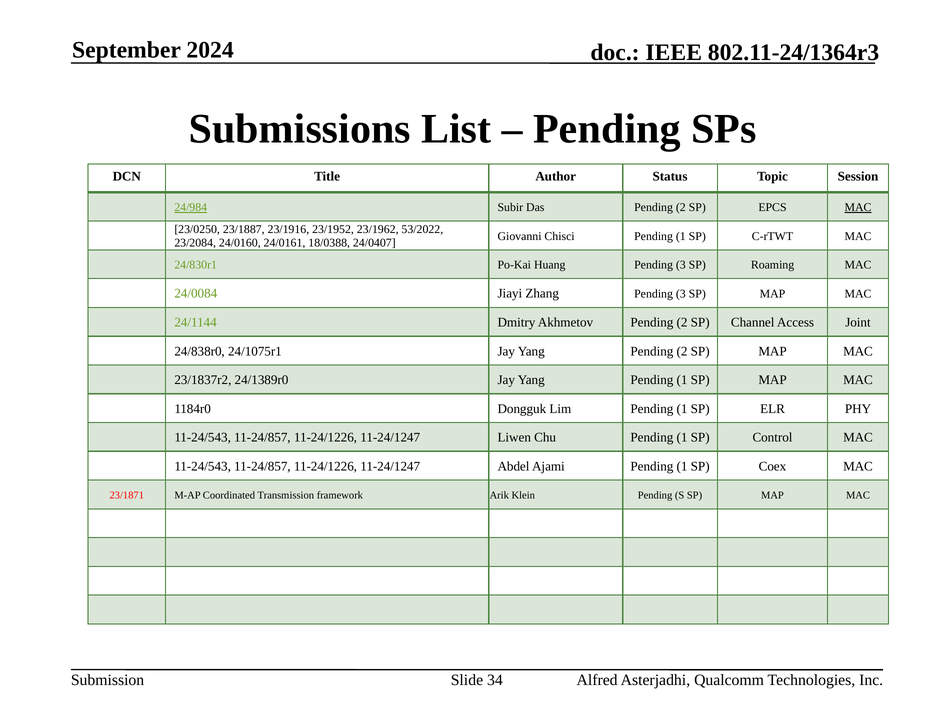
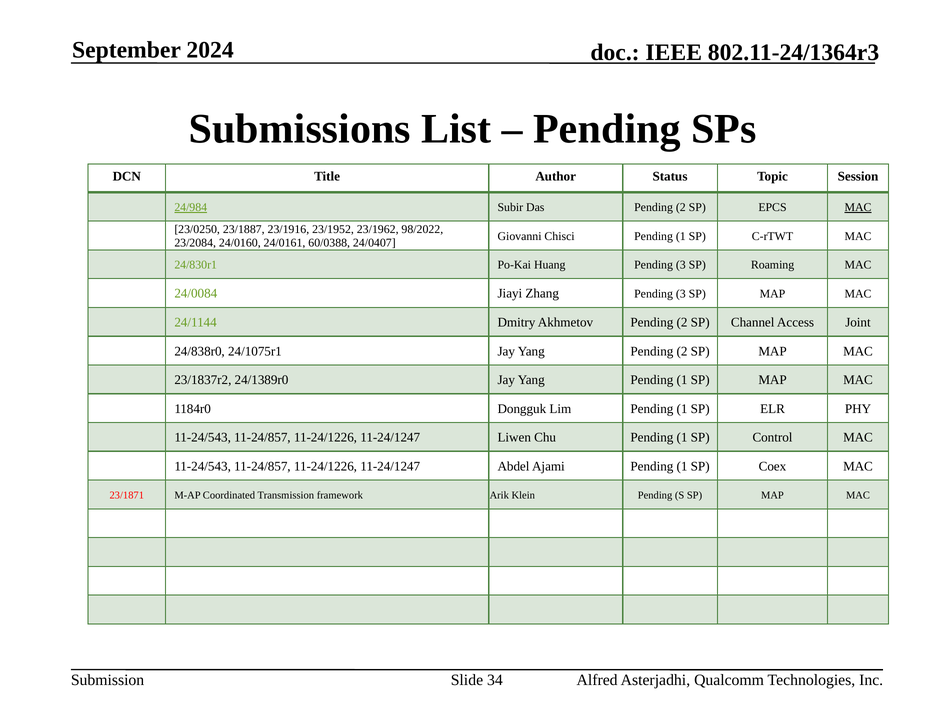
53/2022: 53/2022 -> 98/2022 (422, 230)
18/0388: 18/0388 -> 60/0388 (329, 243)
